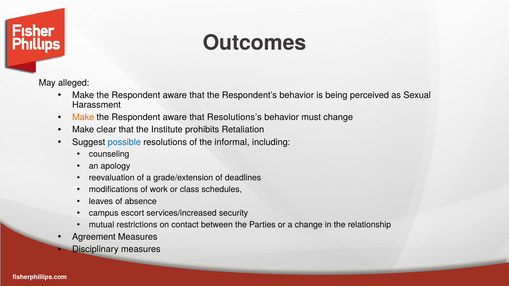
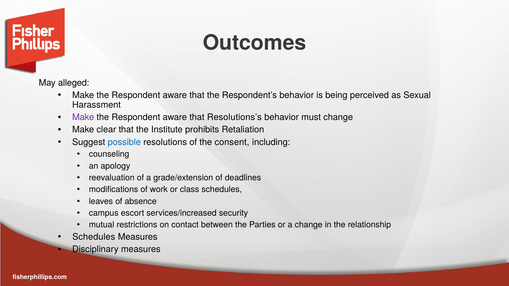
Make colour: orange -> purple (83, 117)
informal: informal -> consent (232, 142)
Agreement: Agreement -> Schedules (94, 237)
